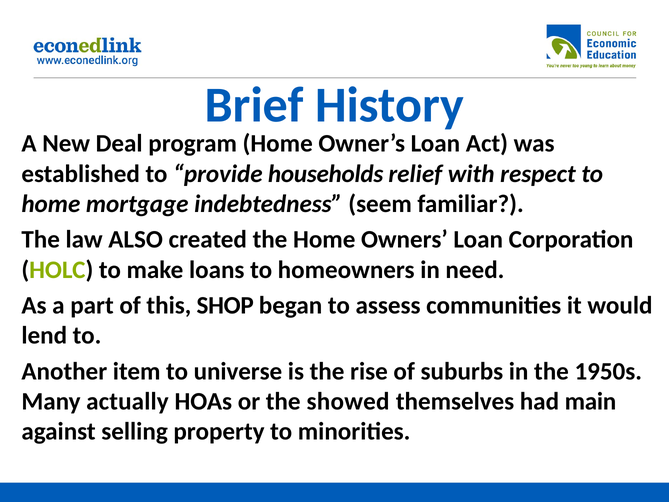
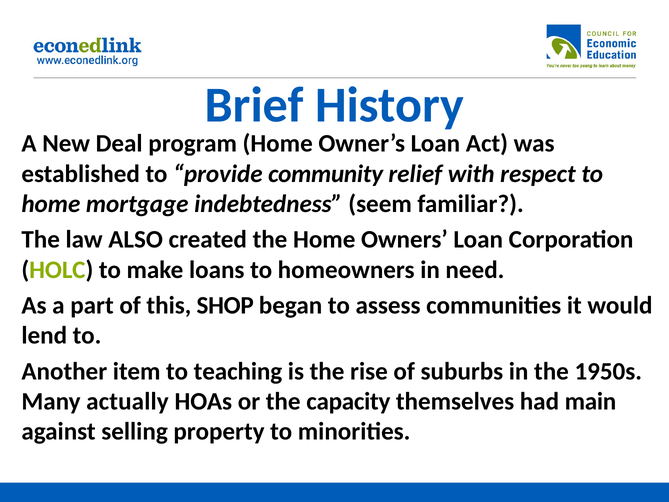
households: households -> community (326, 174)
universe: universe -> teaching (238, 371)
showed: showed -> capacity (348, 401)
